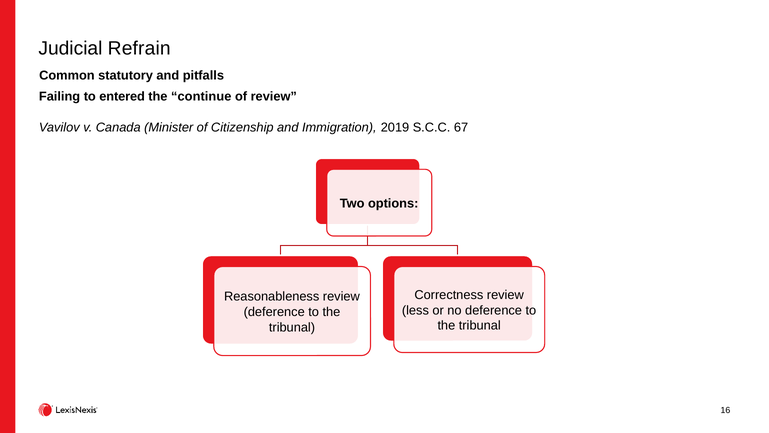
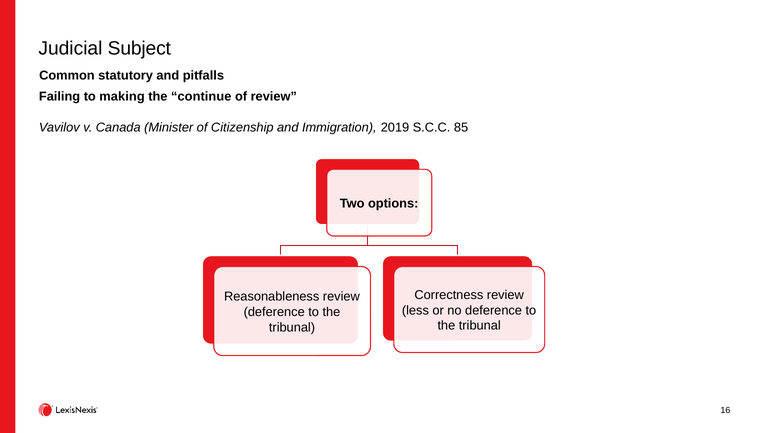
Refrain: Refrain -> Subject (139, 48)
entered: entered -> making (122, 97)
67: 67 -> 85 (461, 127)
